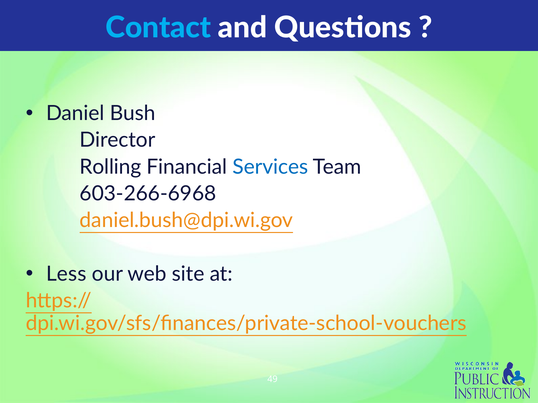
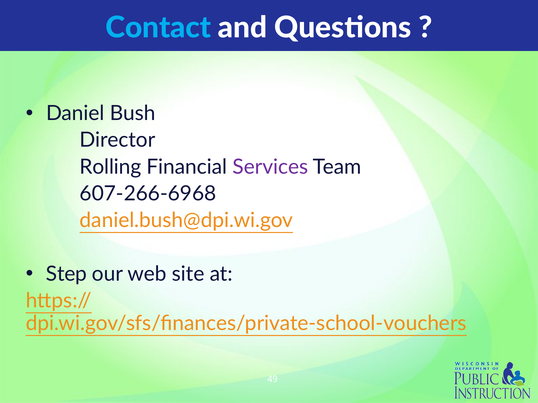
Services colour: blue -> purple (270, 167)
603-266-6968: 603-266-6968 -> 607-266-6968 (148, 194)
Less: Less -> Step (66, 274)
